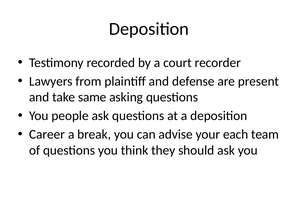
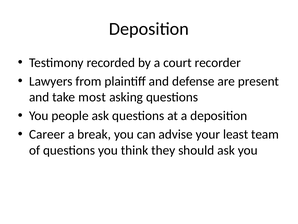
same: same -> most (92, 97)
each: each -> least (236, 134)
